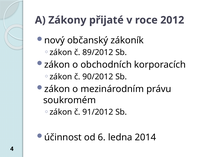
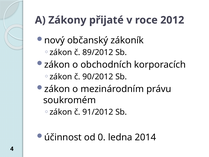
6: 6 -> 0 (102, 137)
